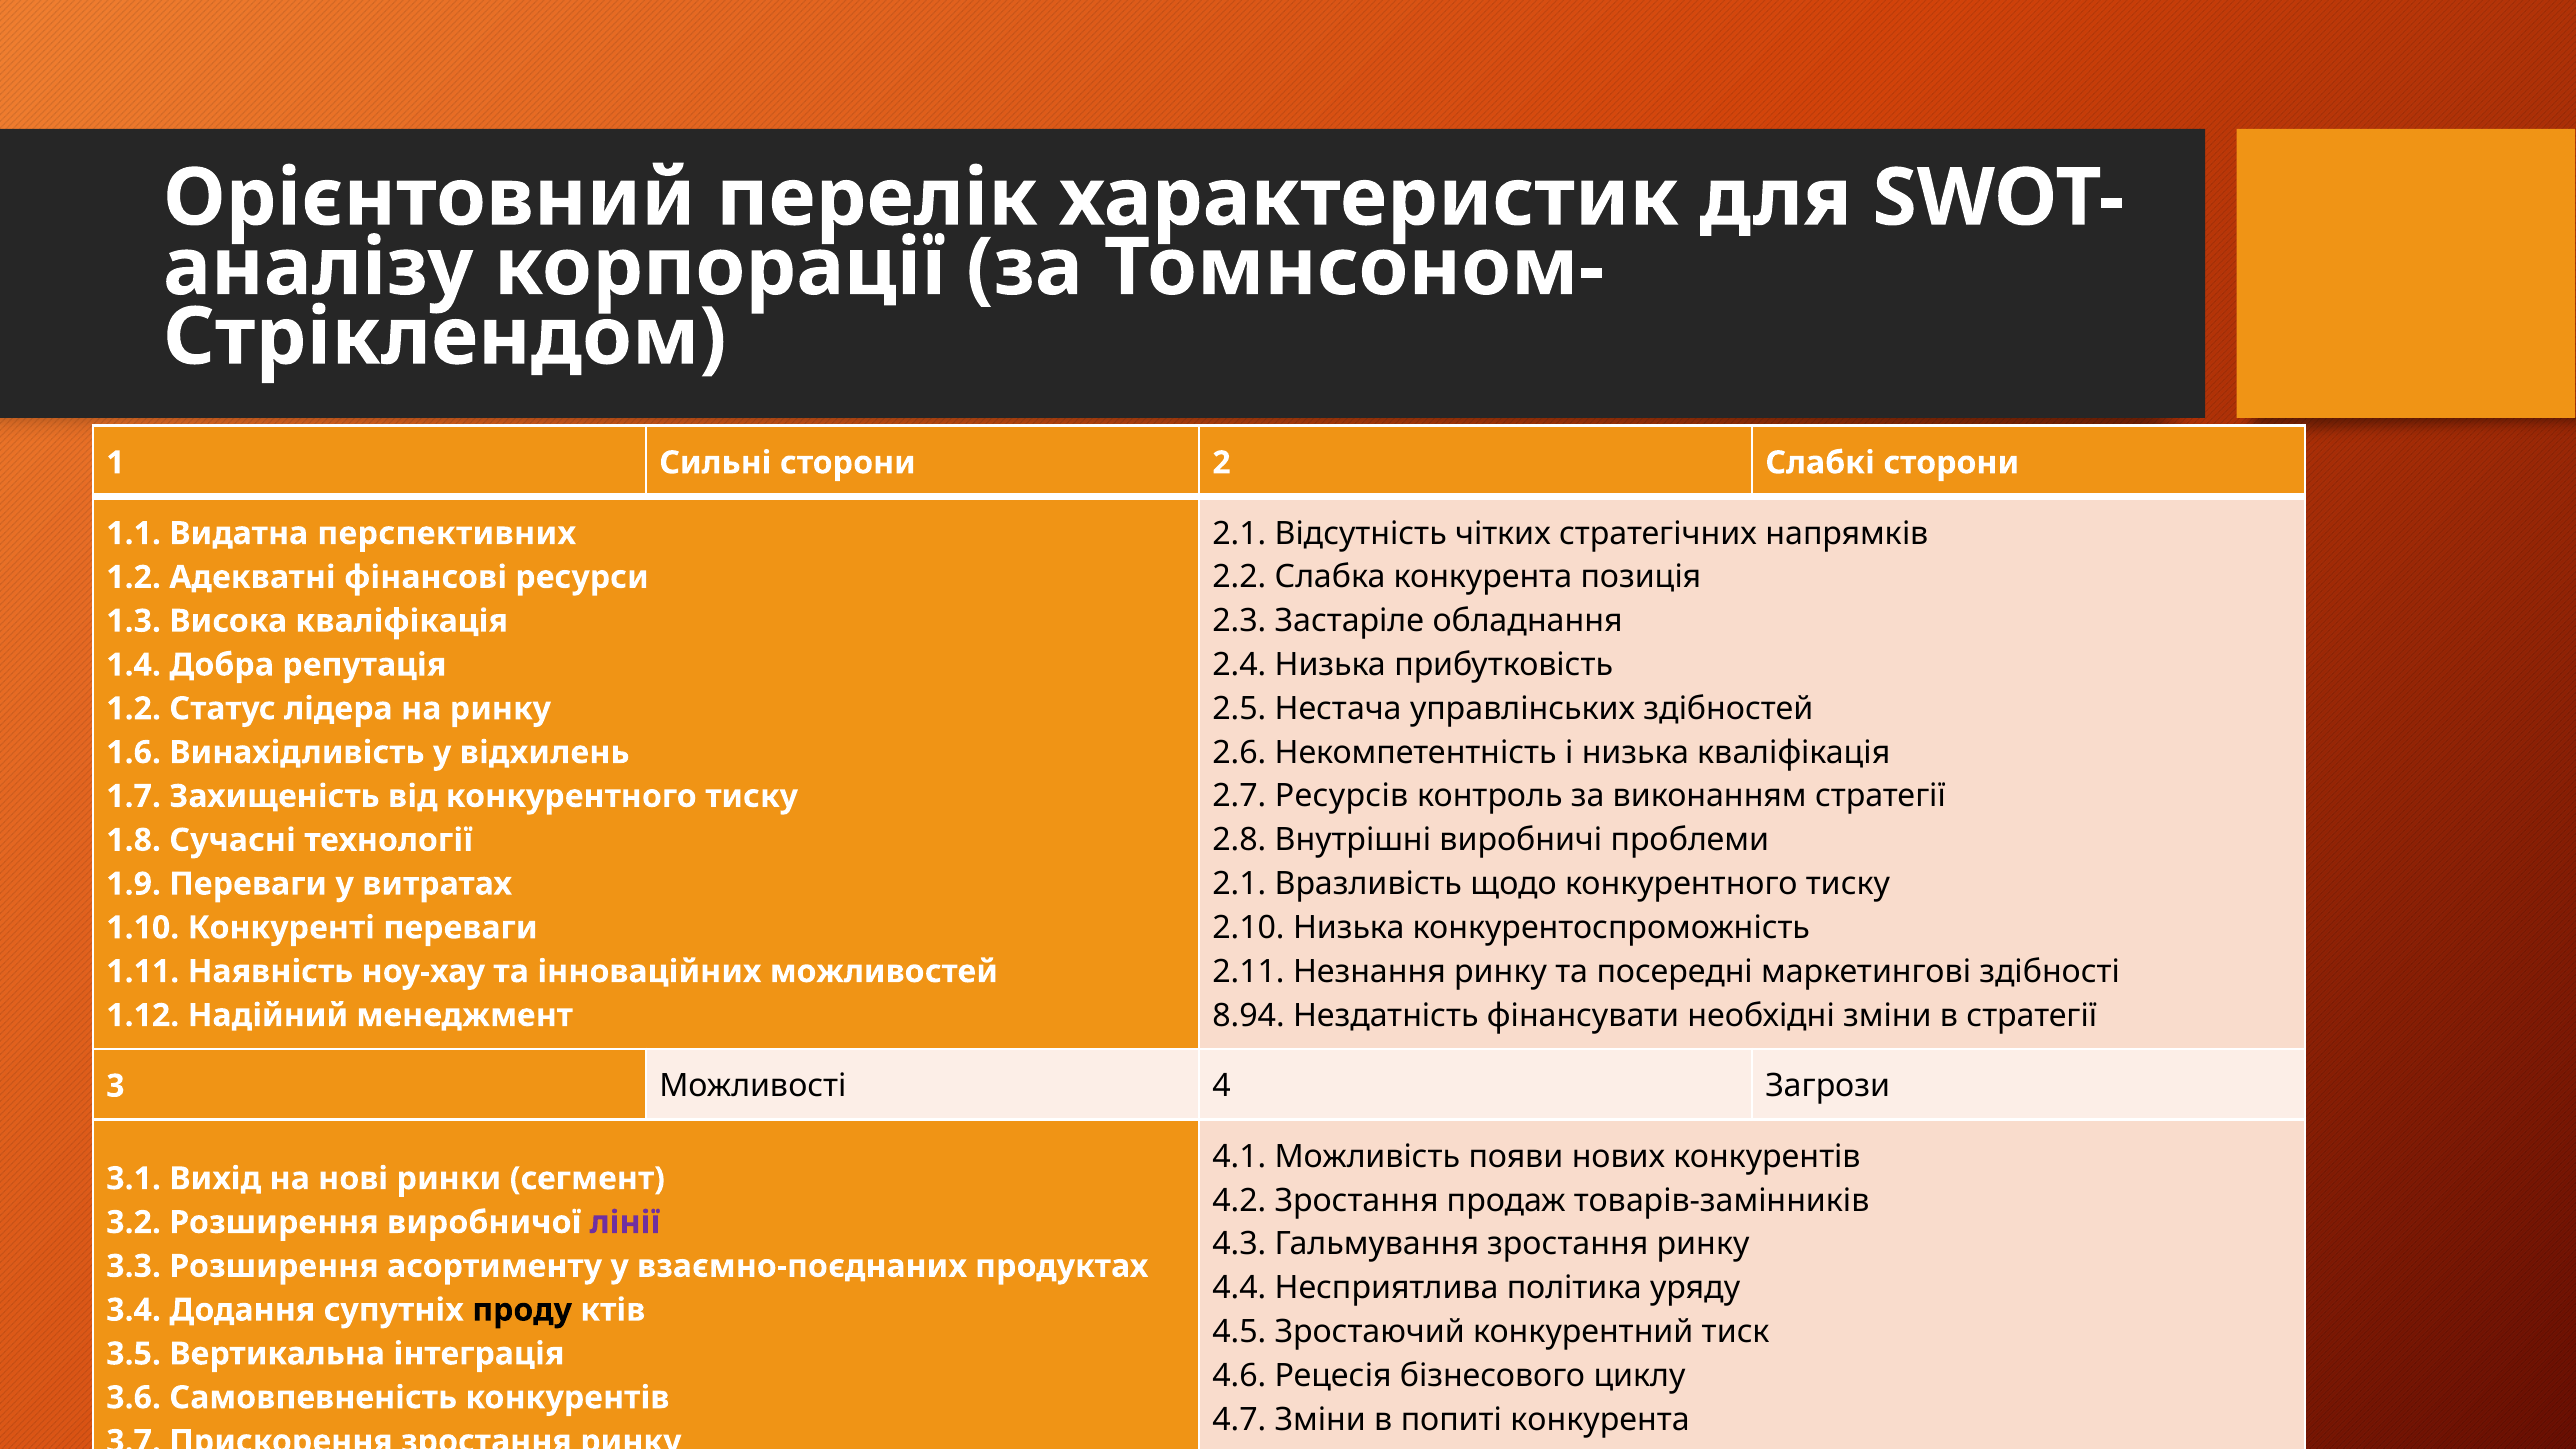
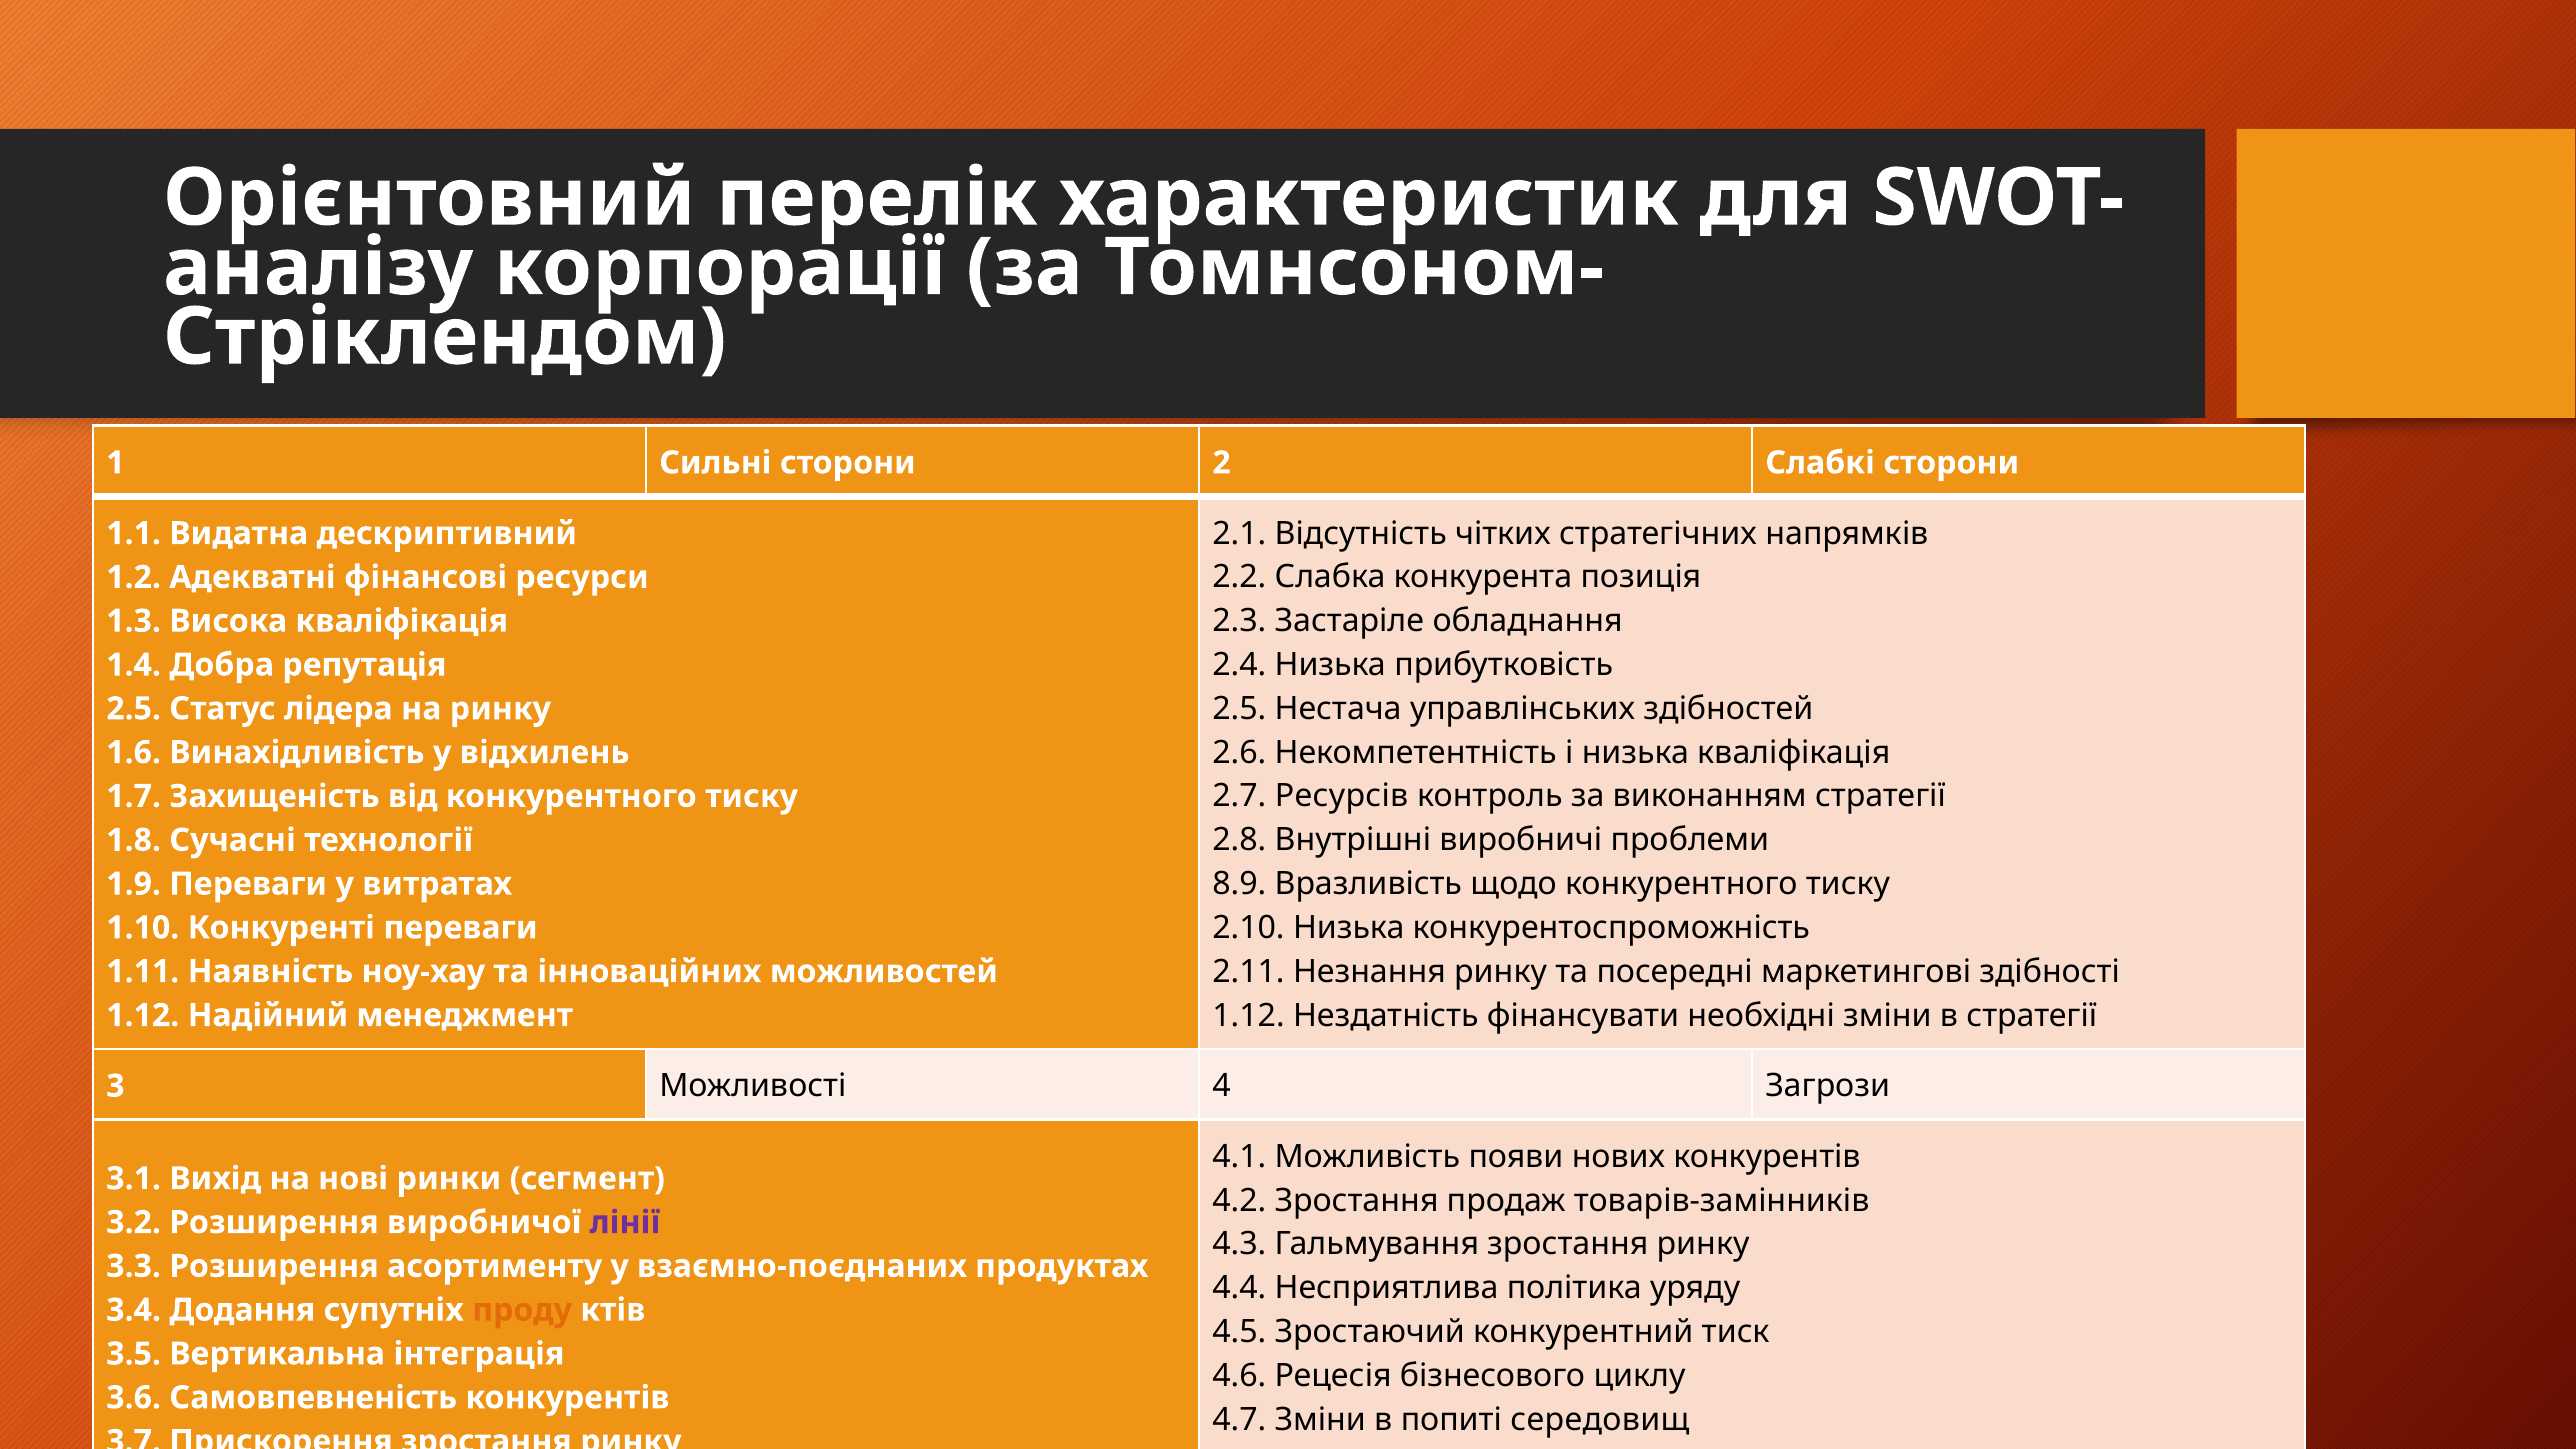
перспективних: перспективних -> дескриптивний (447, 533)
1.2: 1.2 -> 2.5 (134, 709)
2.1: 2.1 -> 8.9 (1239, 884)
8.94: 8.94 -> 1.12 (1249, 1015)
проду colour: black -> orange (522, 1310)
попиті конкурента: конкурента -> середовищ (1600, 1420)
